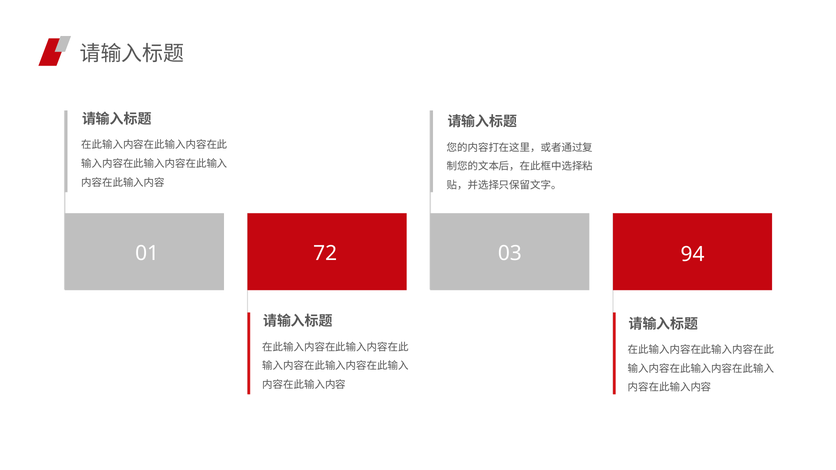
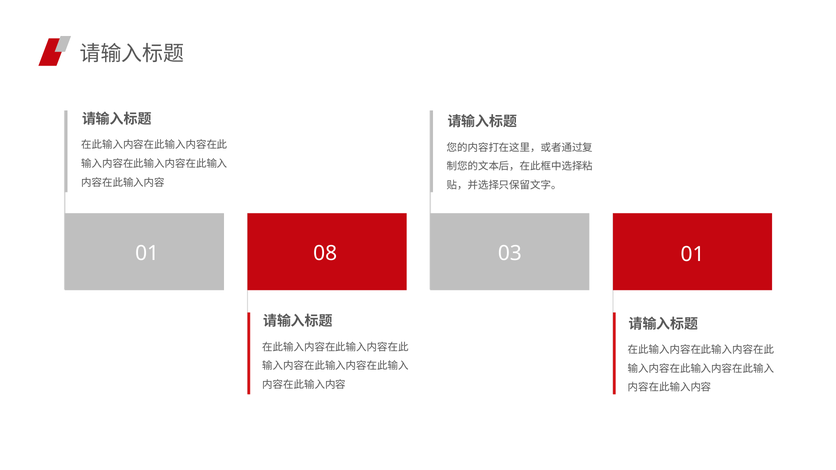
72: 72 -> 08 (325, 253)
03 94: 94 -> 01 (693, 254)
